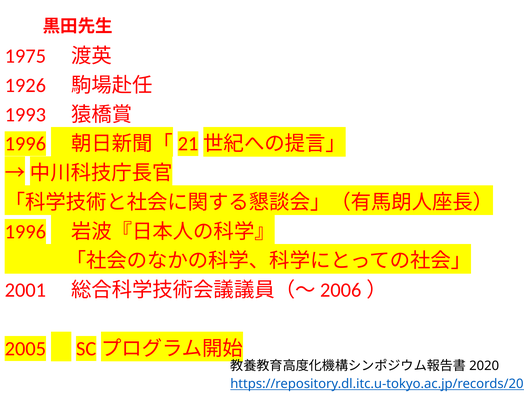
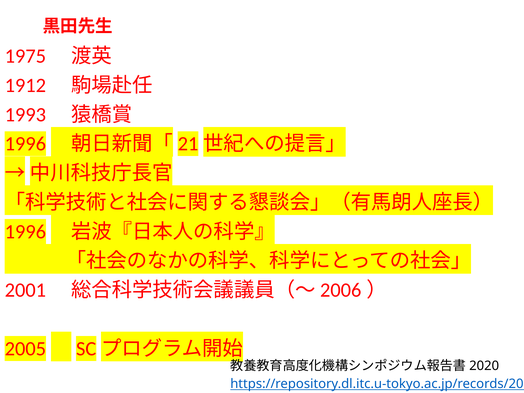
1926: 1926 -> 1912 (25, 85)
